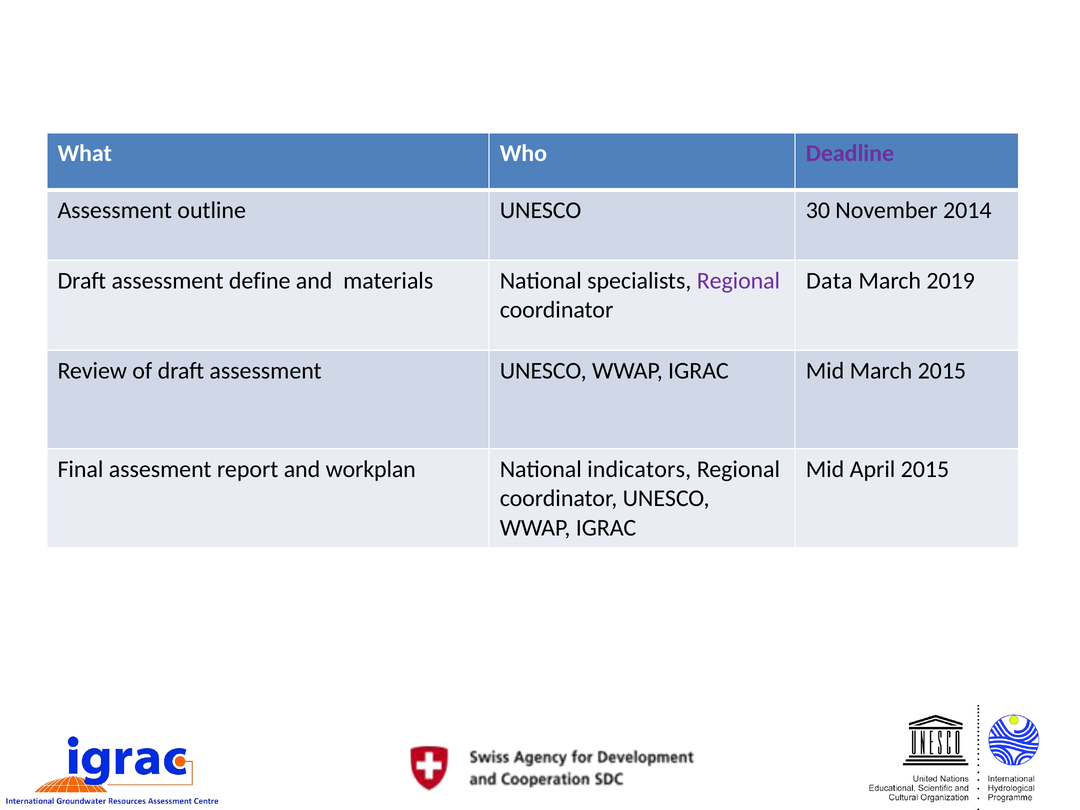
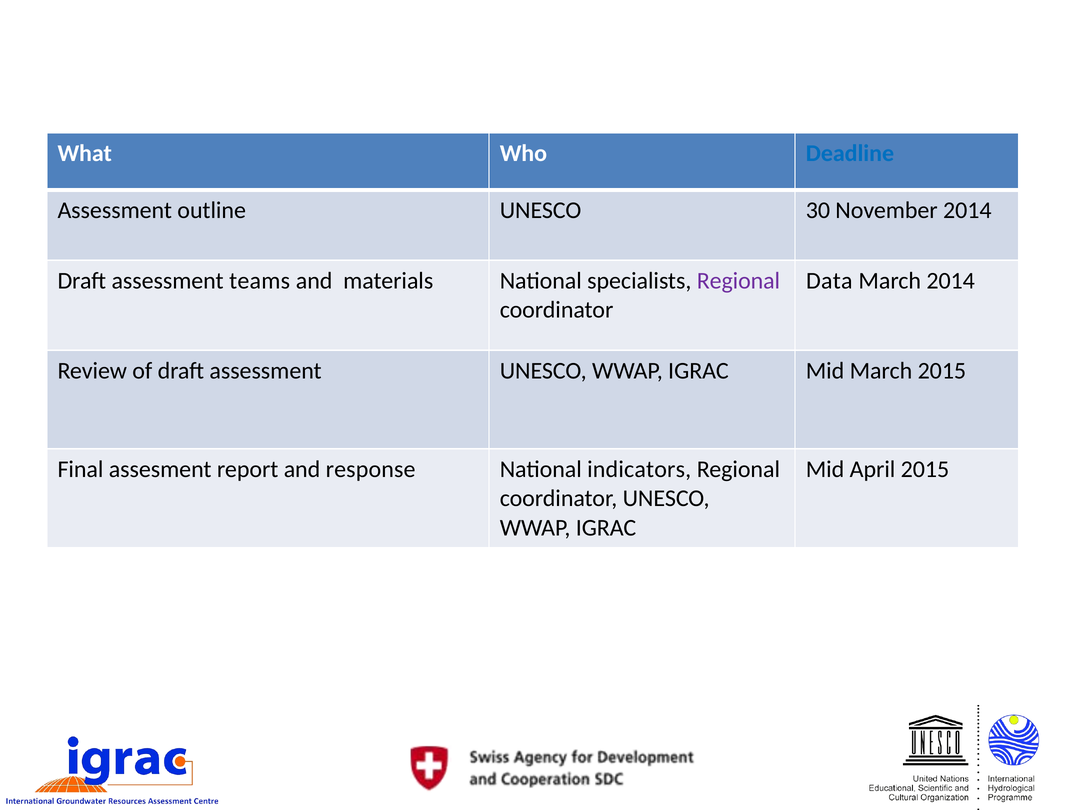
Deadline colour: purple -> blue (850, 153)
define: define -> teams (260, 281)
March 2019: 2019 -> 2014 (951, 281)
workplan: workplan -> response (371, 469)
